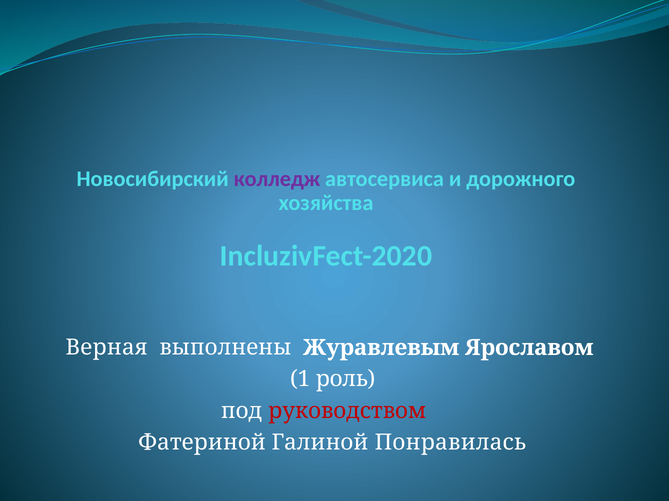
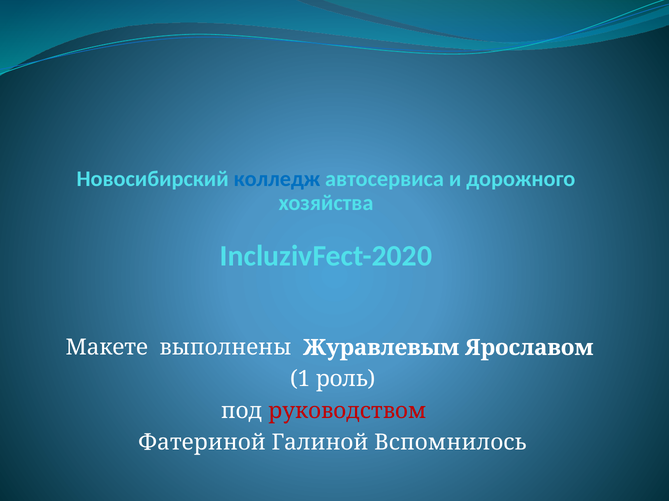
колледж colour: purple -> blue (277, 179)
Верная: Верная -> Макете (107, 348)
Понравилась: Понравилась -> Вспомнилось (450, 443)
